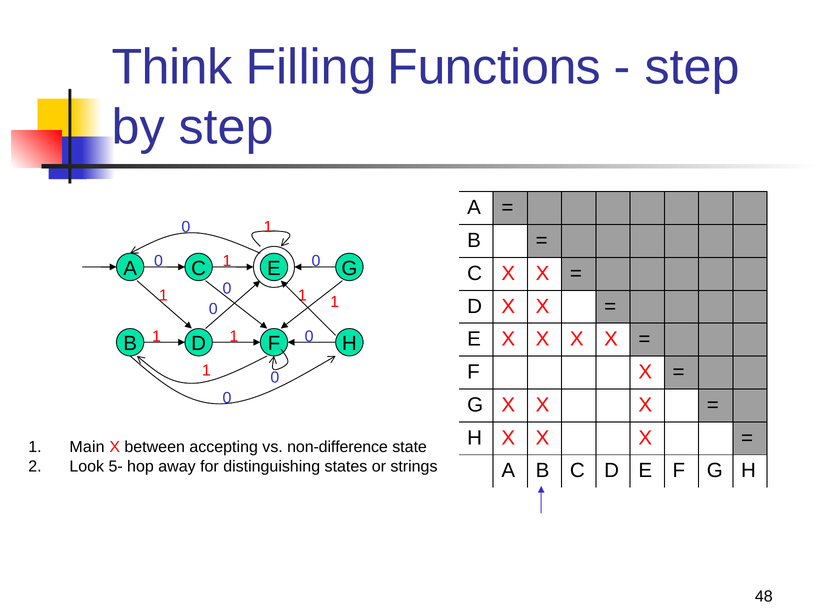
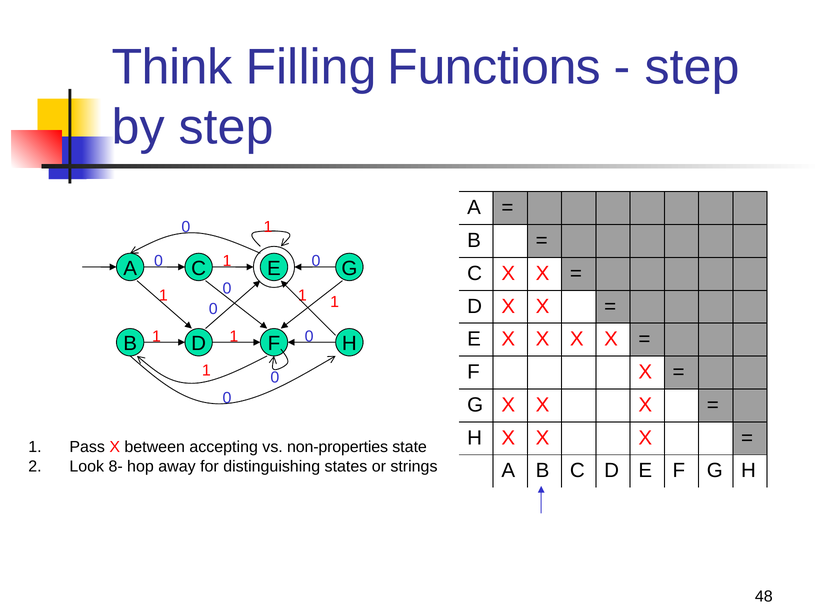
Main: Main -> Pass (87, 448)
non-difference: non-difference -> non-properties (338, 448)
5-: 5- -> 8- (116, 467)
